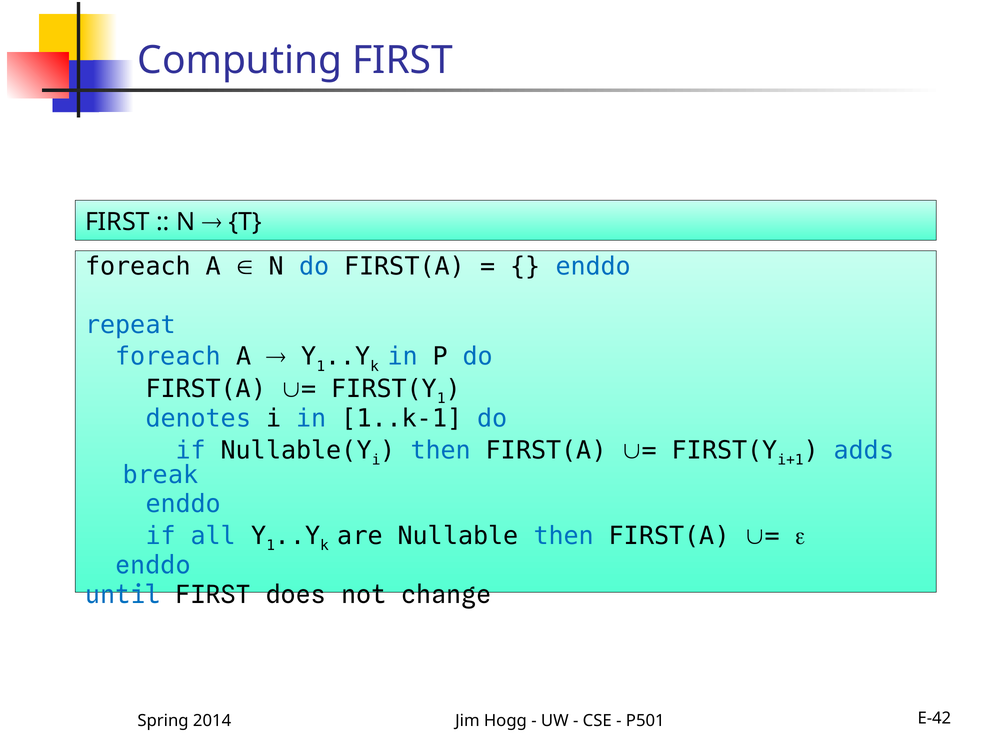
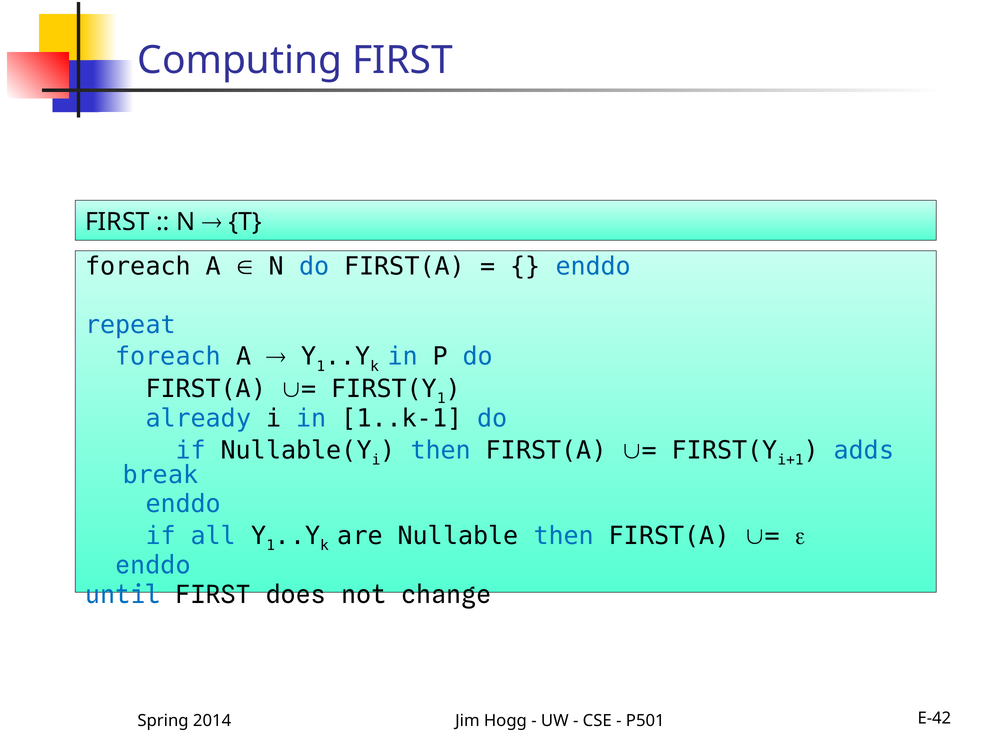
denotes: denotes -> already (198, 419)
